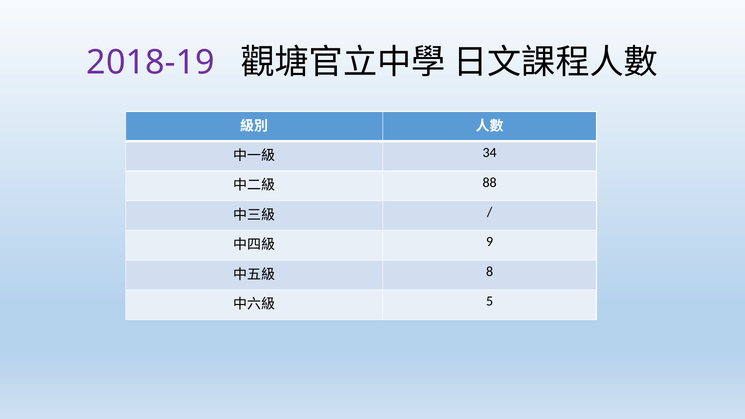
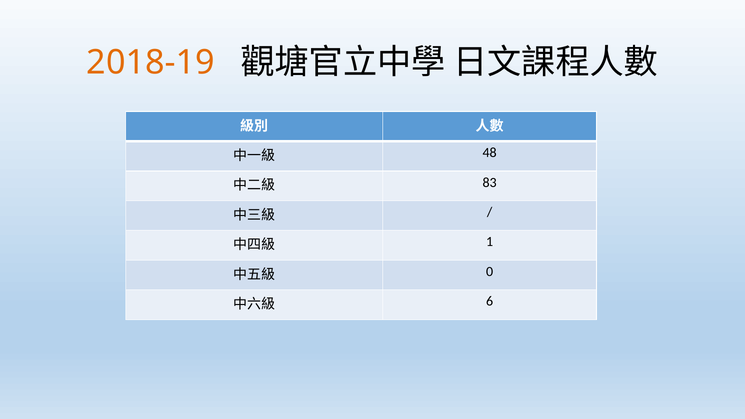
2018-19 colour: purple -> orange (151, 63)
34: 34 -> 48 (490, 153)
88: 88 -> 83 (490, 182)
9: 9 -> 1 (490, 242)
8: 8 -> 0 (490, 272)
5: 5 -> 6 (490, 301)
